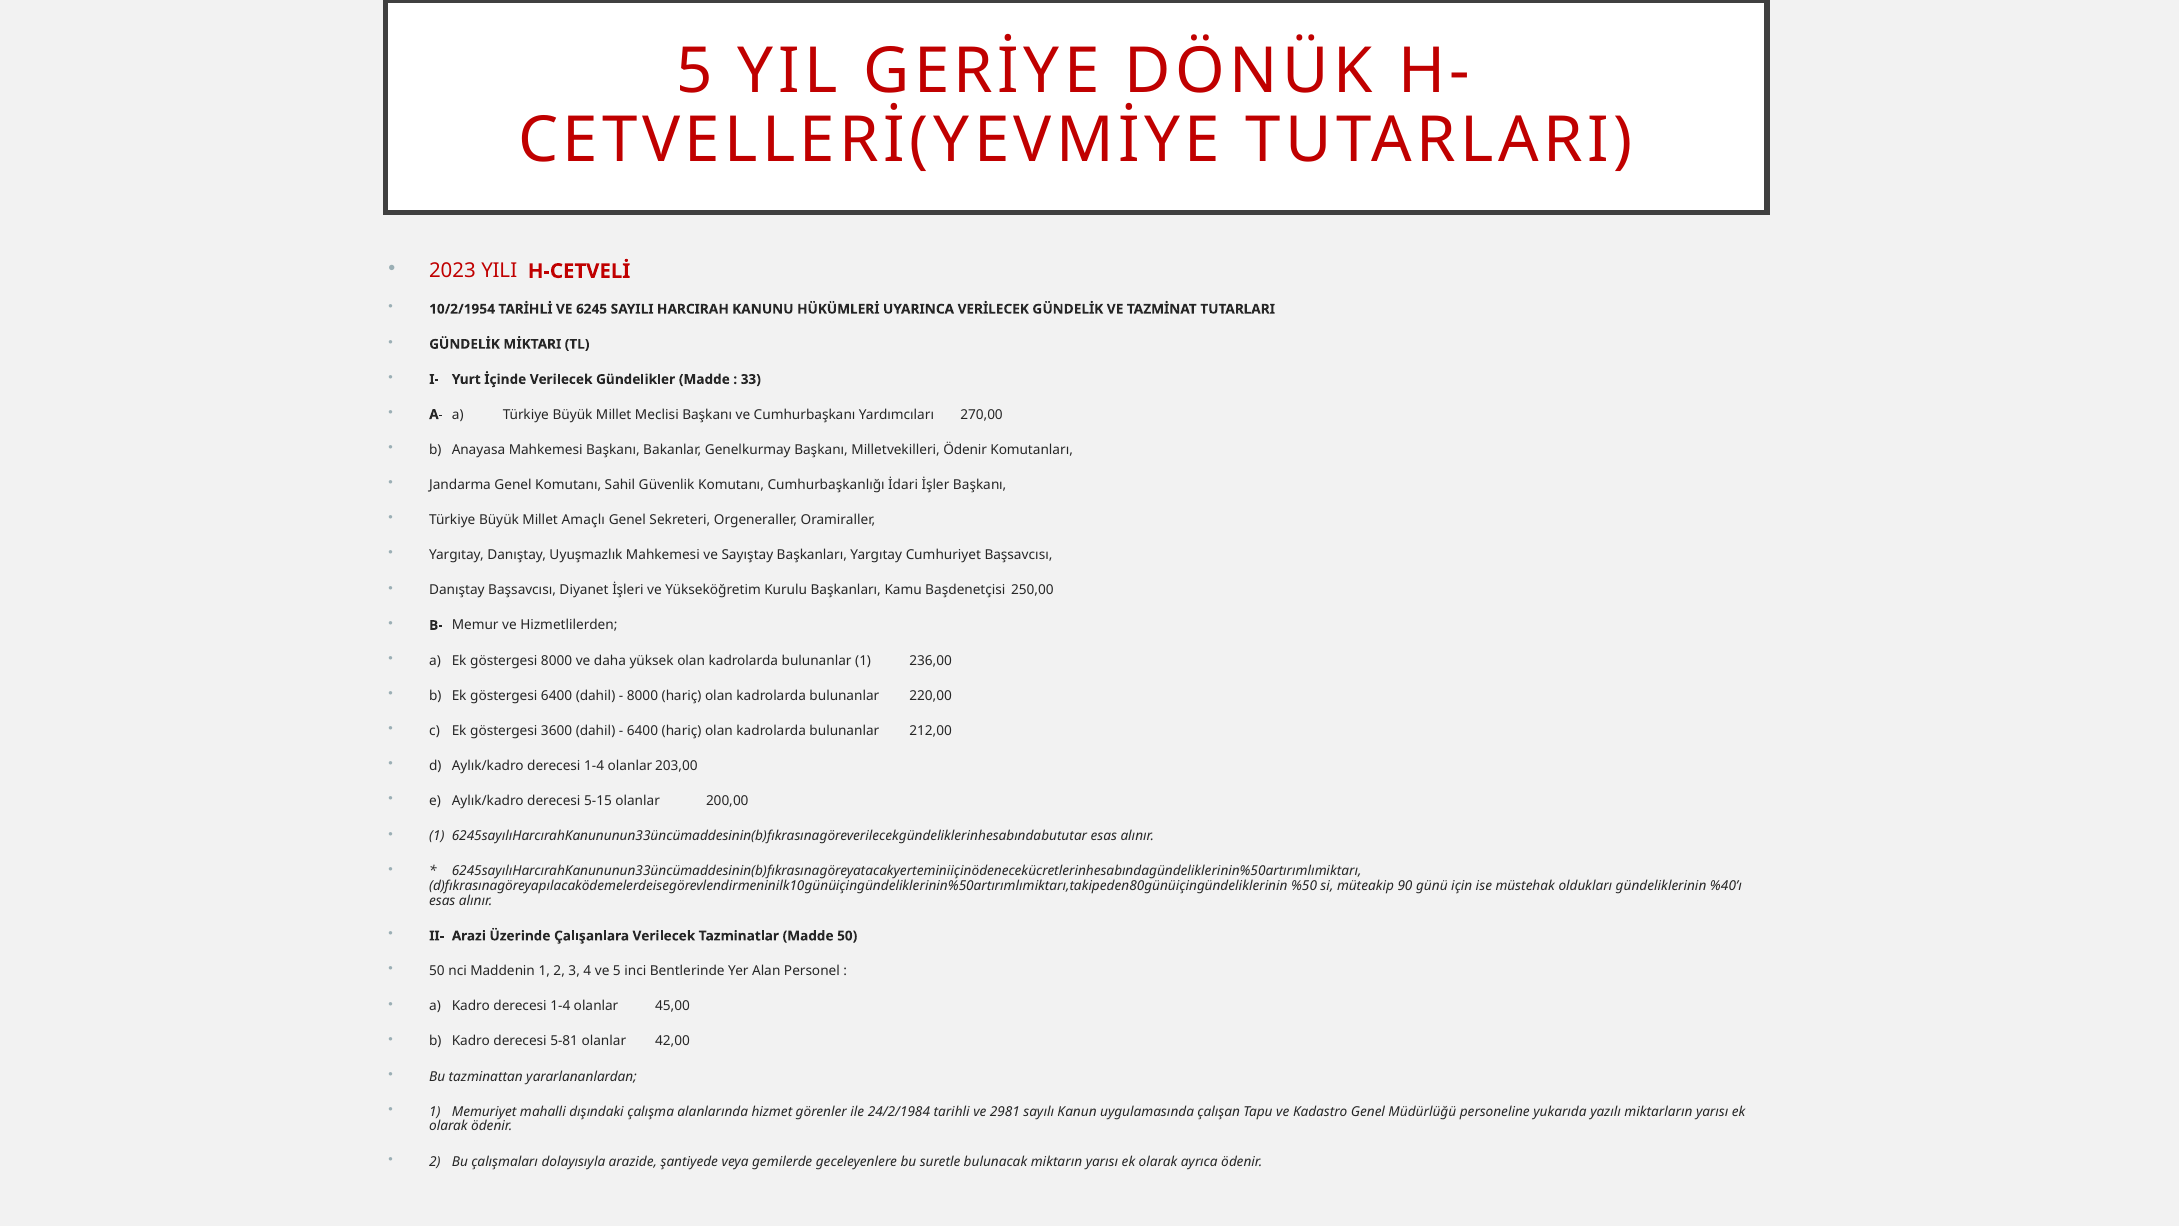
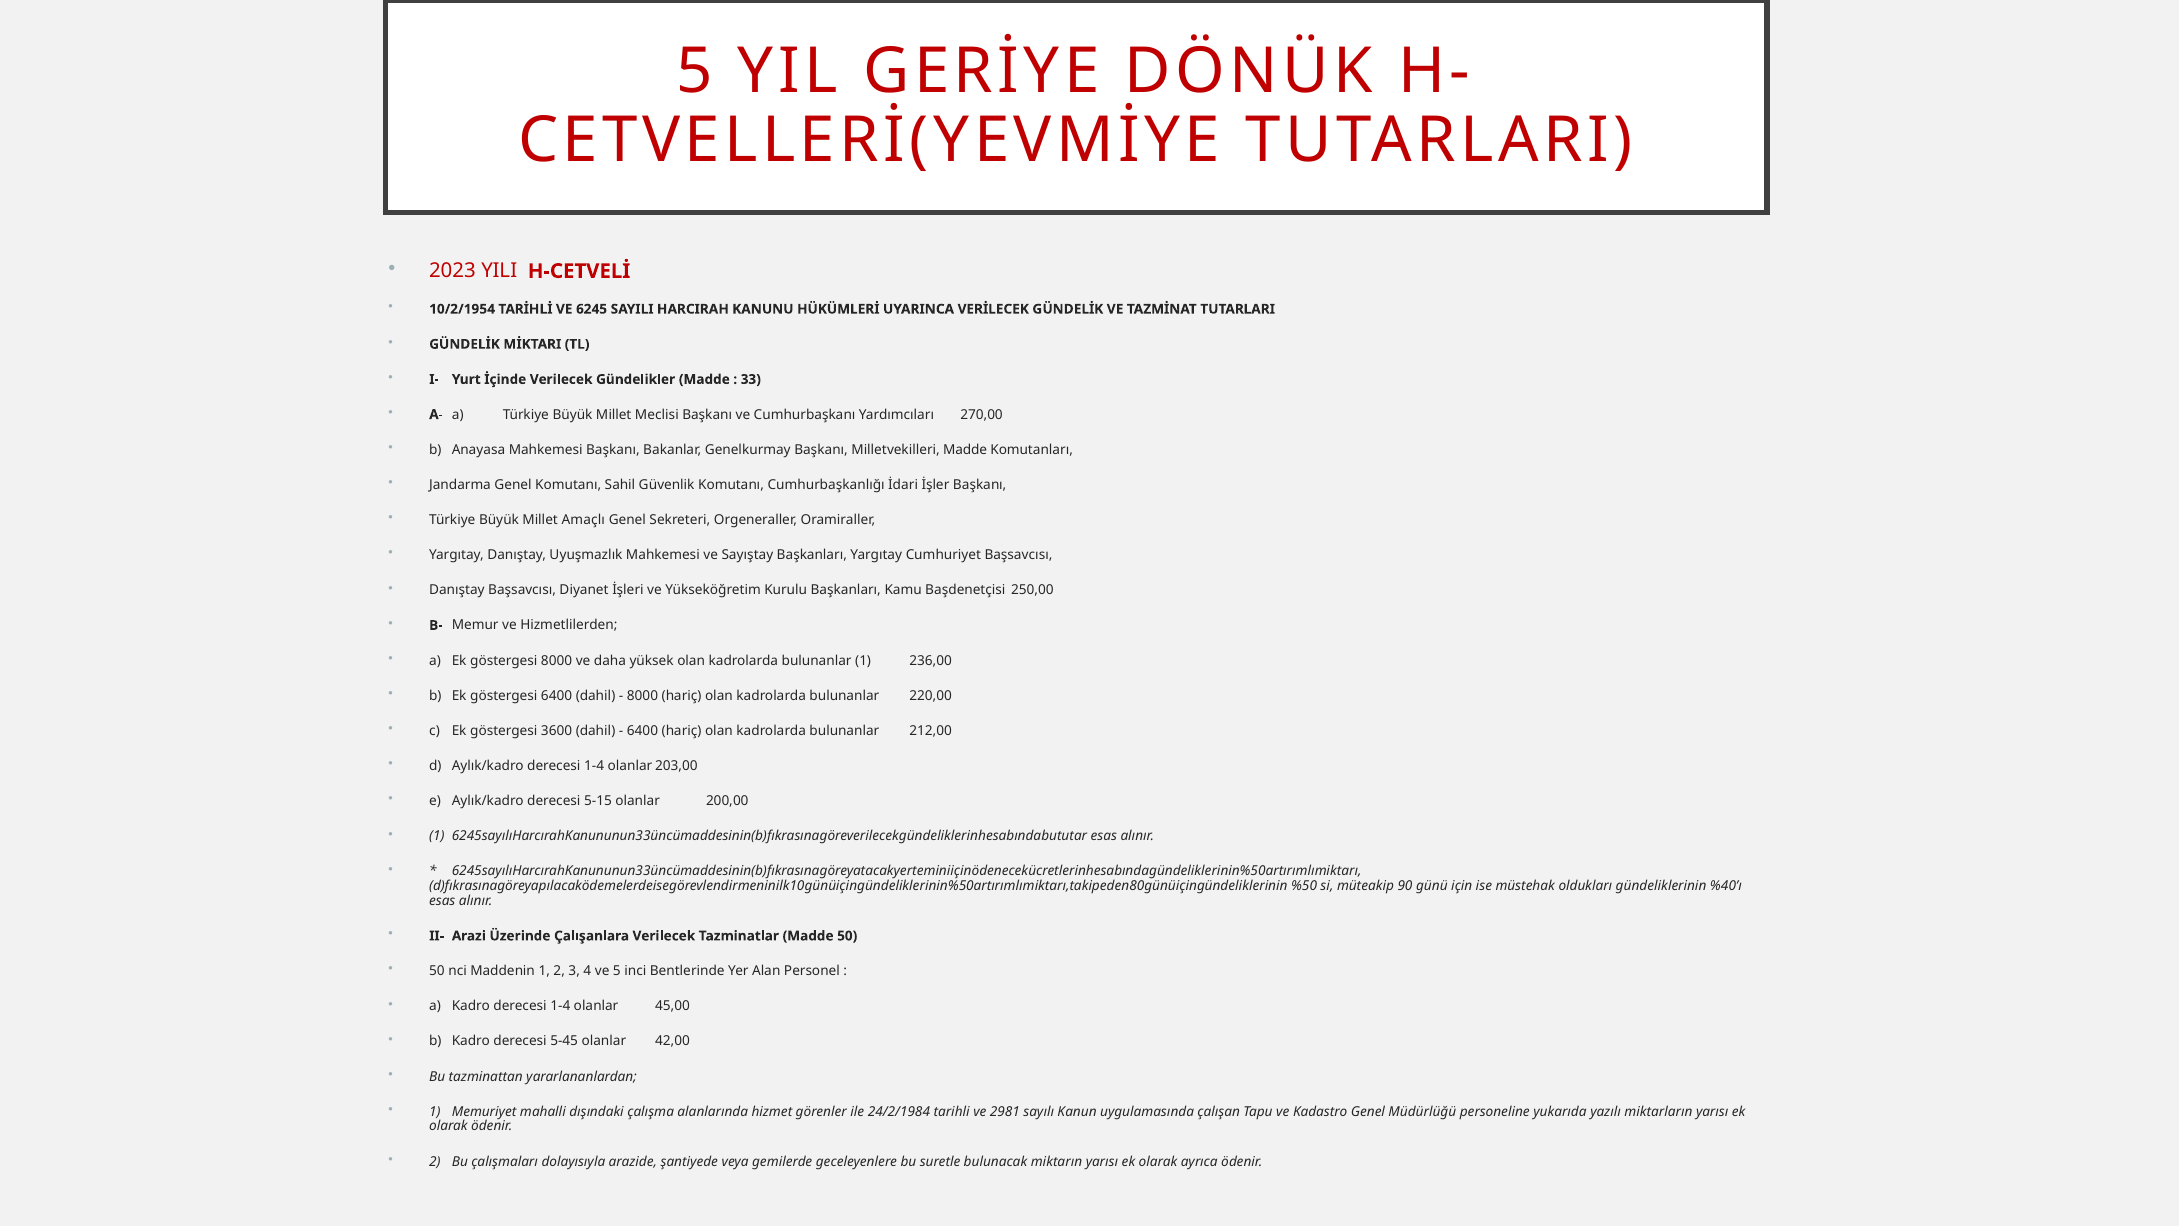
Milletvekilleri Ödenir: Ödenir -> Madde (965, 450)
5-81: 5-81 -> 5-45 (564, 1041)
